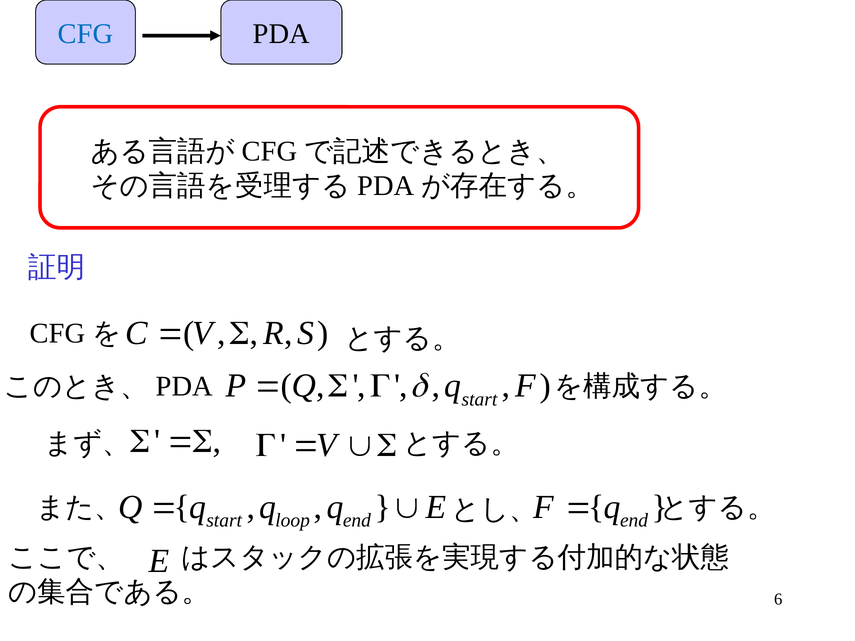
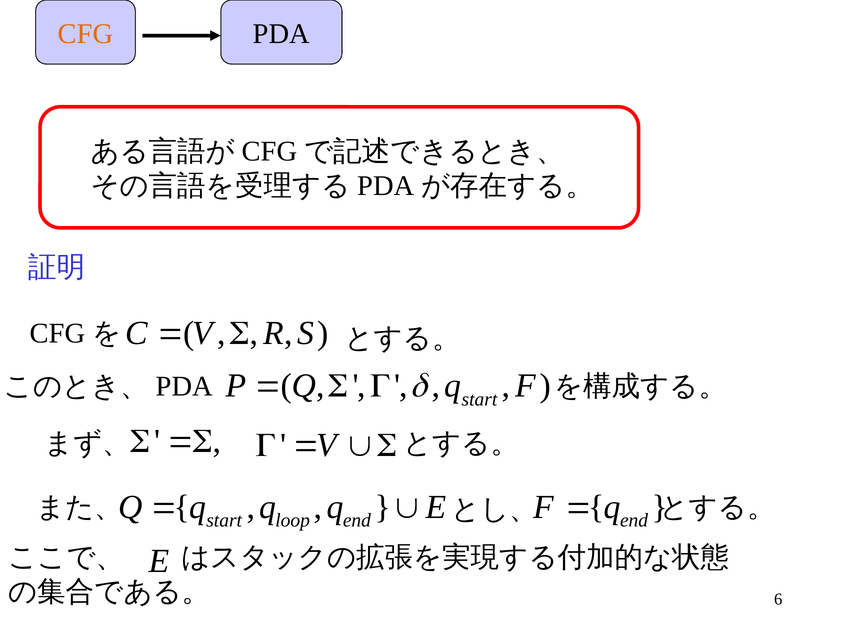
CFG colour: blue -> orange (85, 34)
